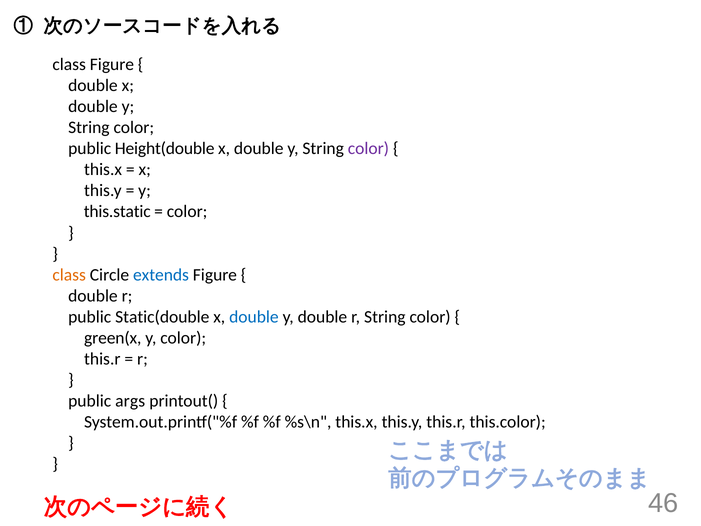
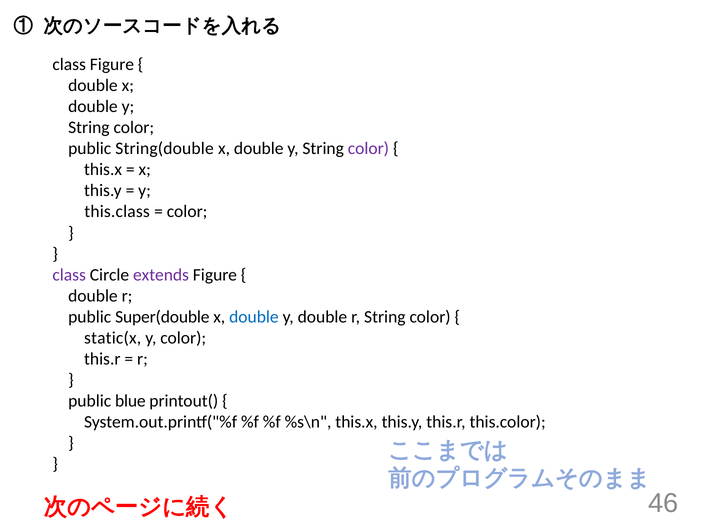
Height(double: Height(double -> String(double (165, 149)
this.static: this.static -> this.class (117, 212)
class colour: orange -> purple (69, 275)
extends colour: blue -> purple (161, 275)
Static(double: Static(double -> Super(double (162, 317)
green(x: green(x -> static(x (113, 338)
args: args -> blue (130, 401)
